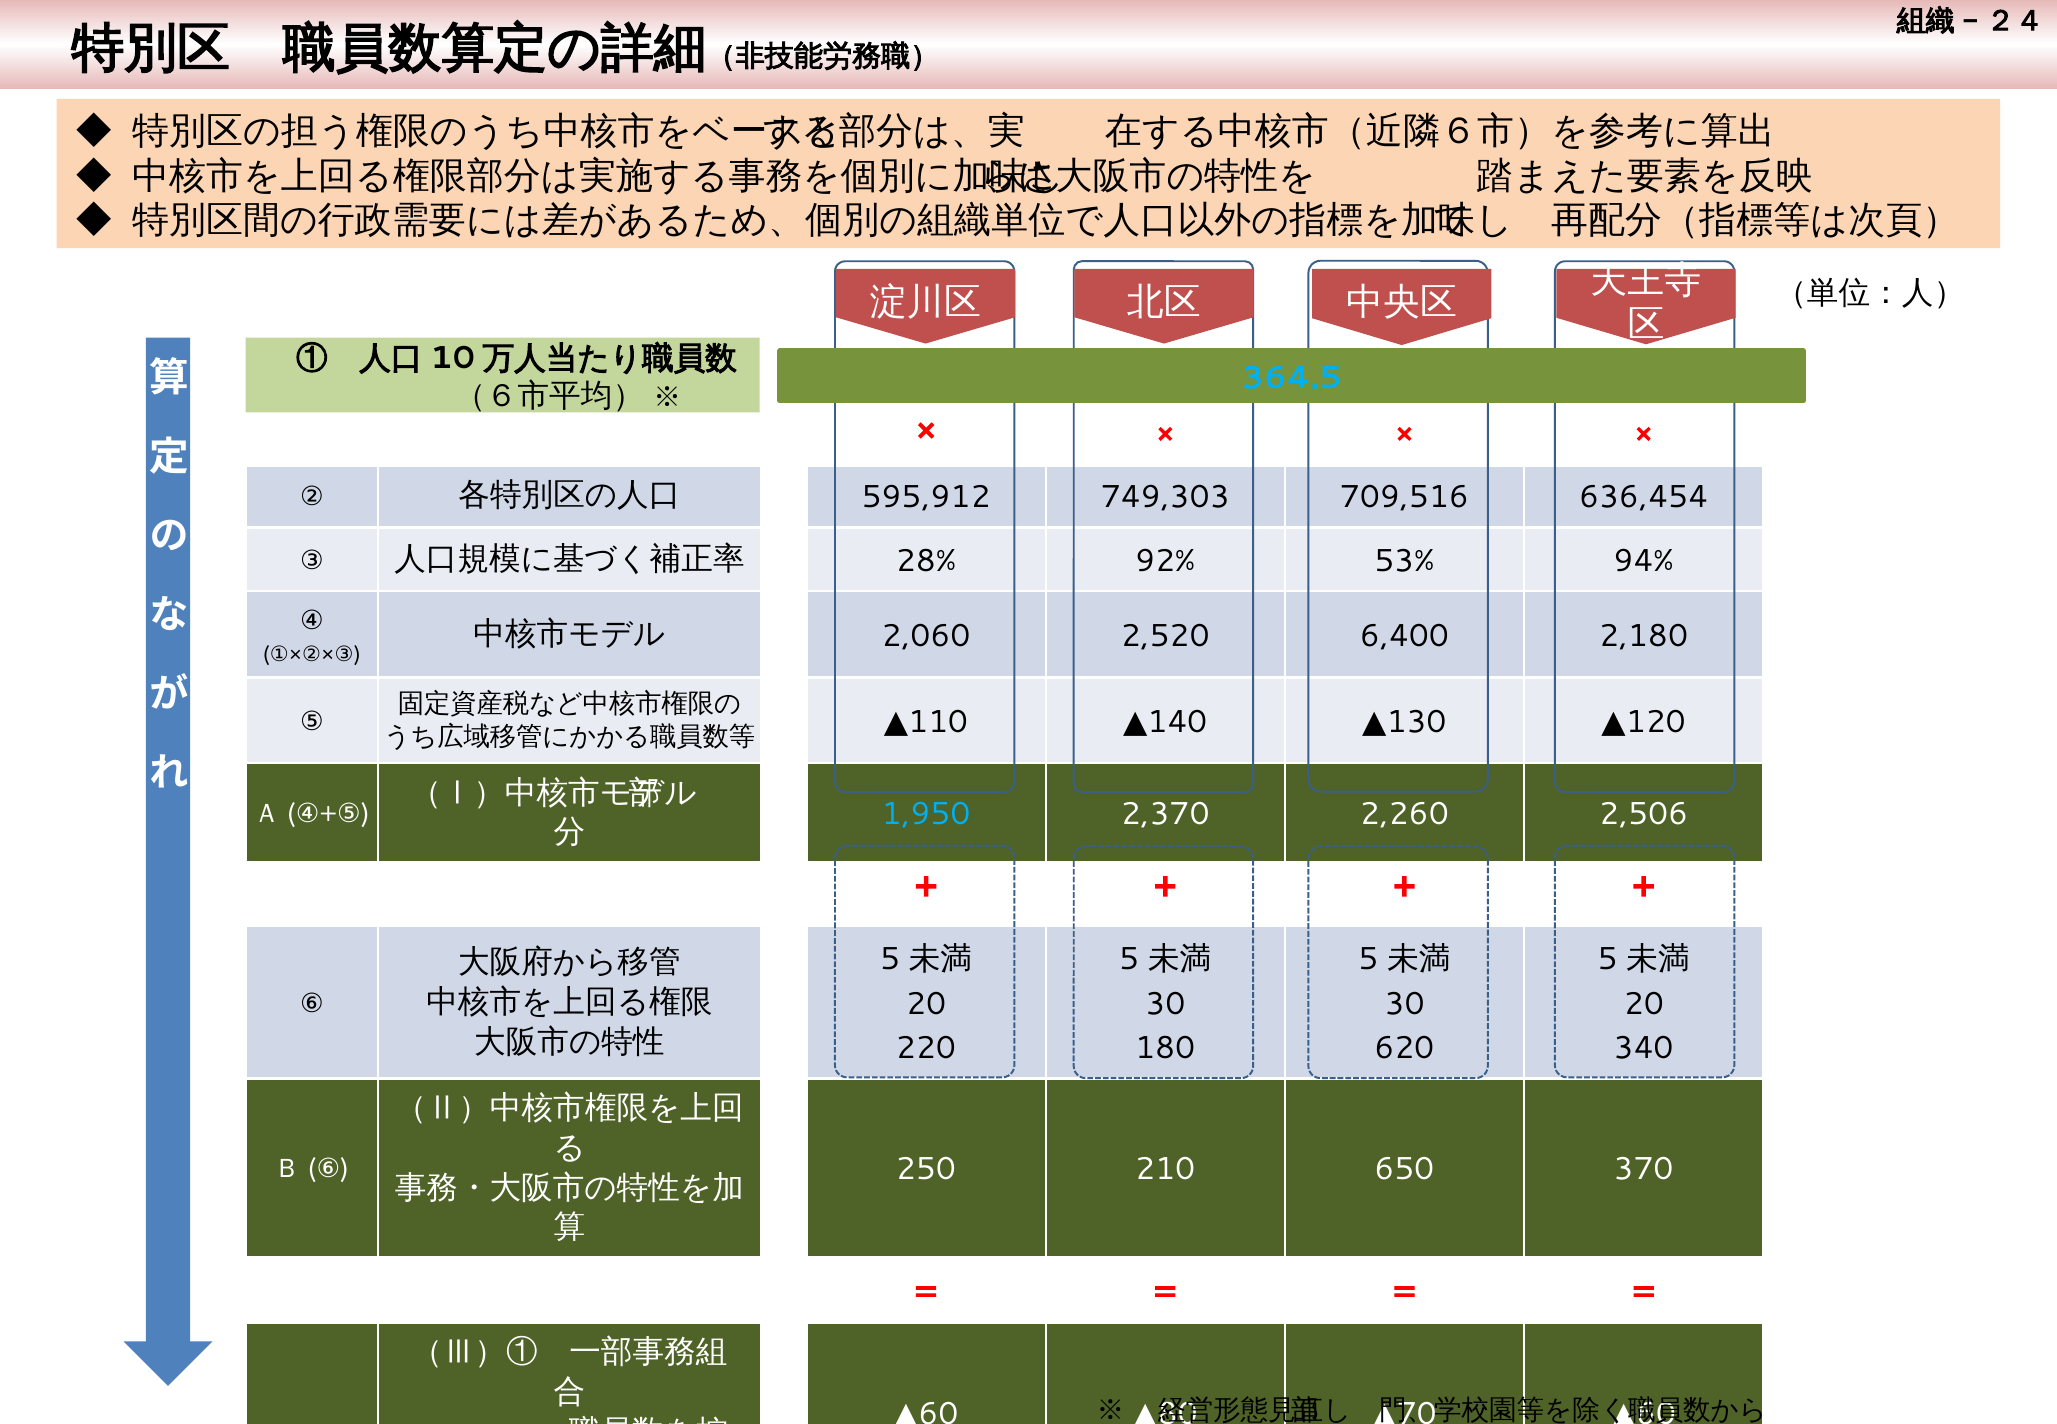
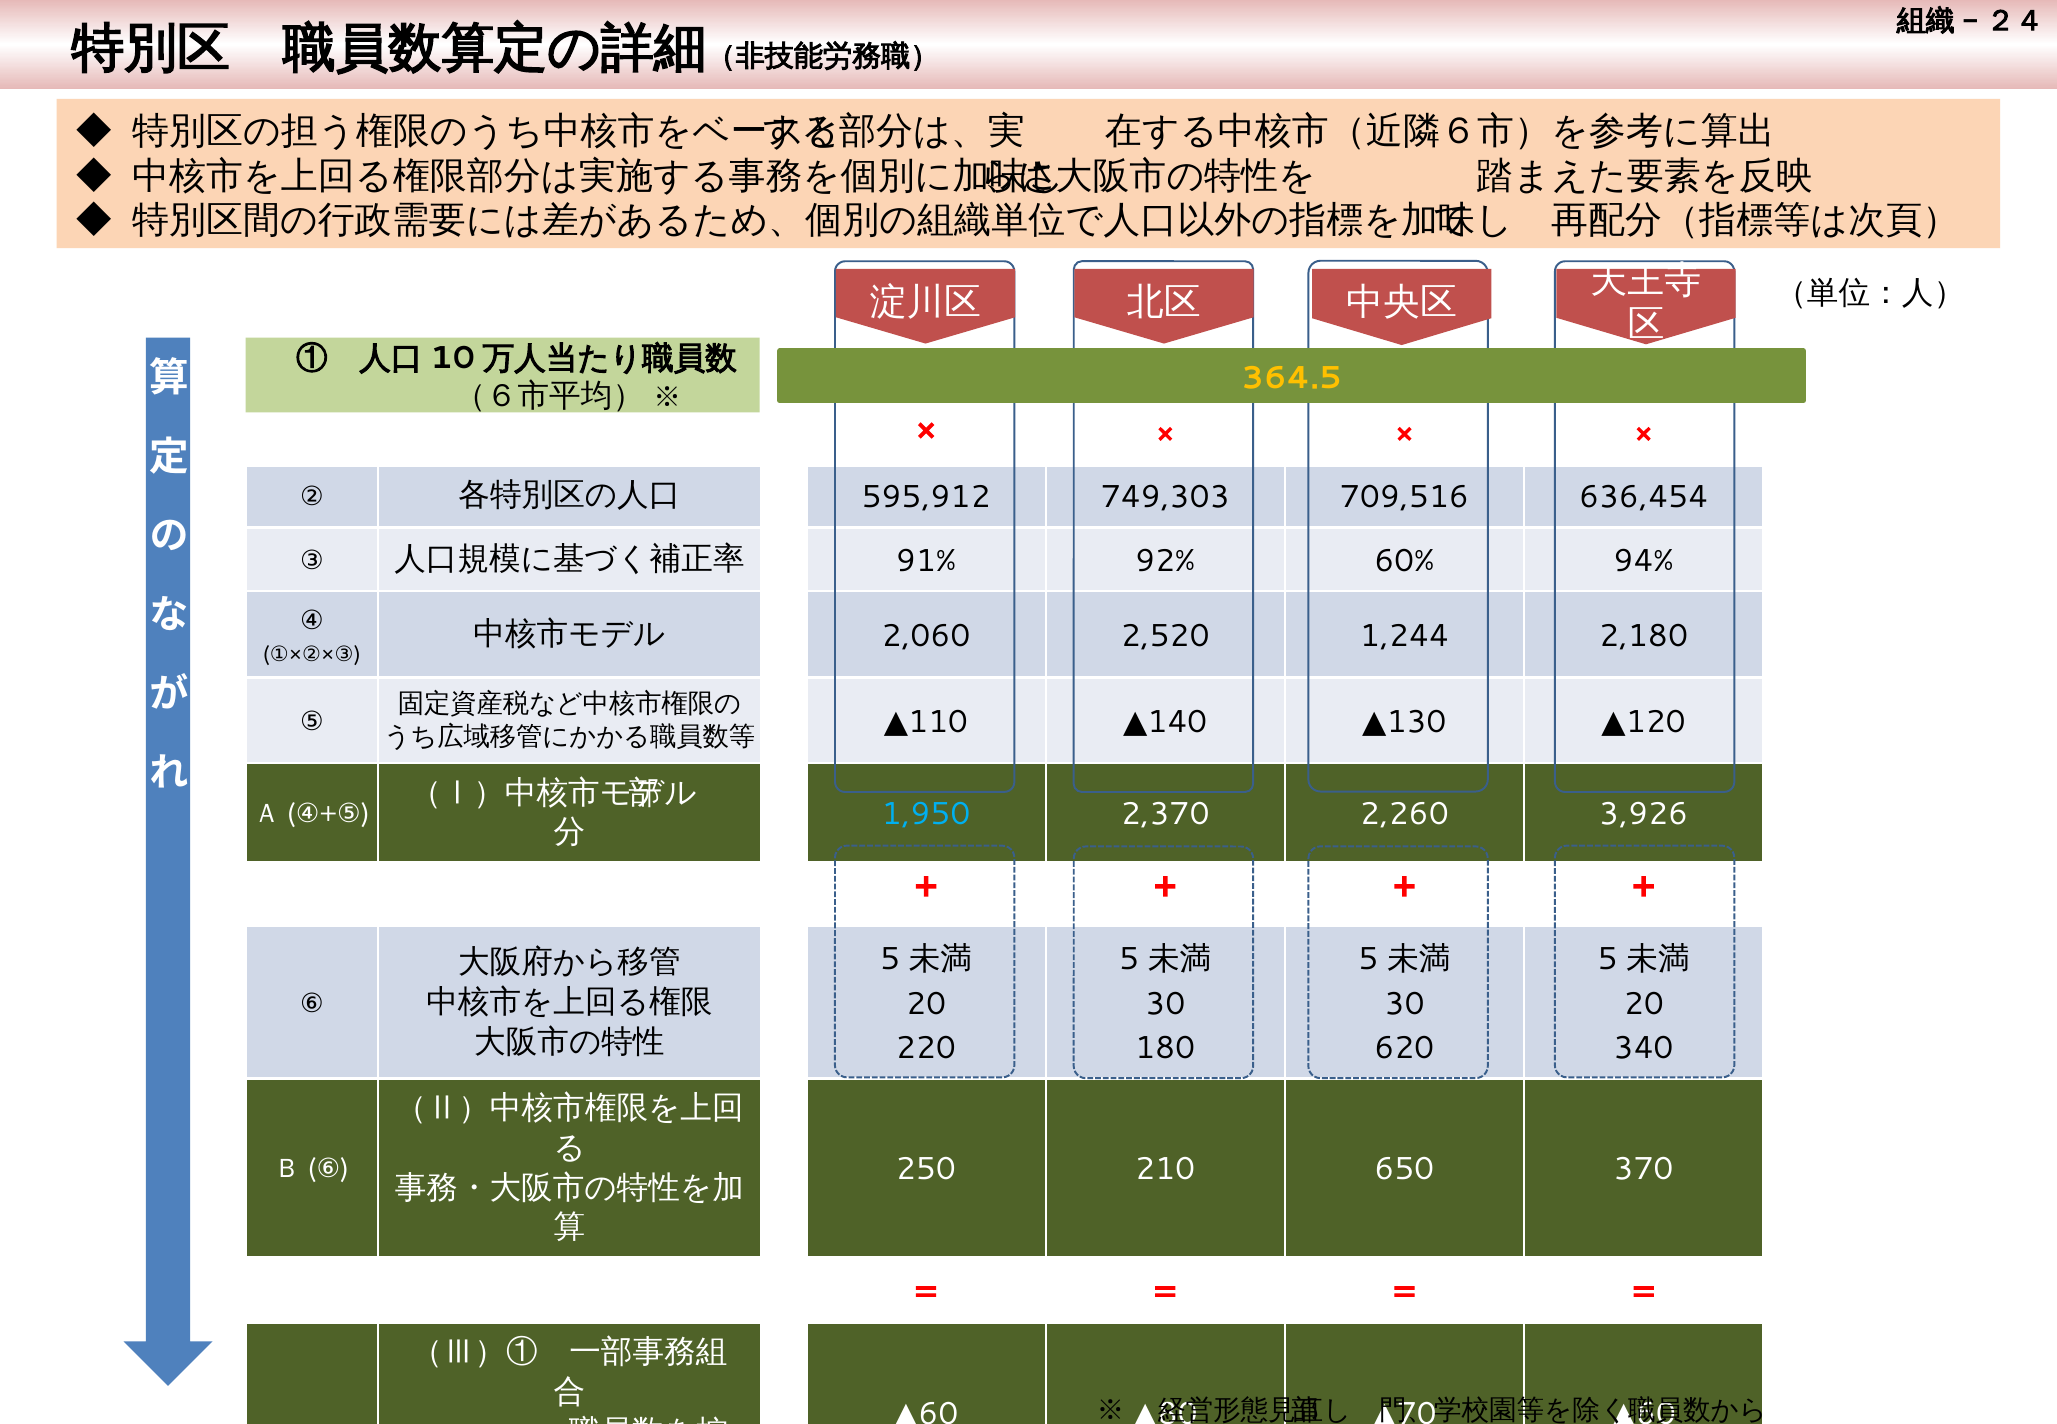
364.5 colour: light blue -> yellow (1292, 378)
28%: 28% -> 91% (926, 561)
53%: 53% -> 60% (1404, 561)
6,400: 6,400 -> 1,244 (1404, 636)
2,506: 2,506 -> 3,926 (1644, 814)
